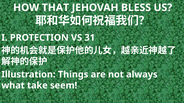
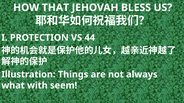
31: 31 -> 44 (90, 38)
take: take -> with (37, 86)
